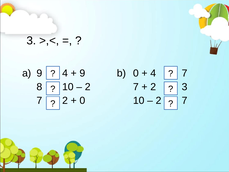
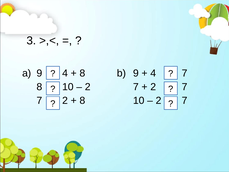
9: 9 -> 8 (82, 73)
b 0: 0 -> 9 (136, 73)
3: 3 -> 7 (185, 87)
0: 0 -> 8 (82, 100)
